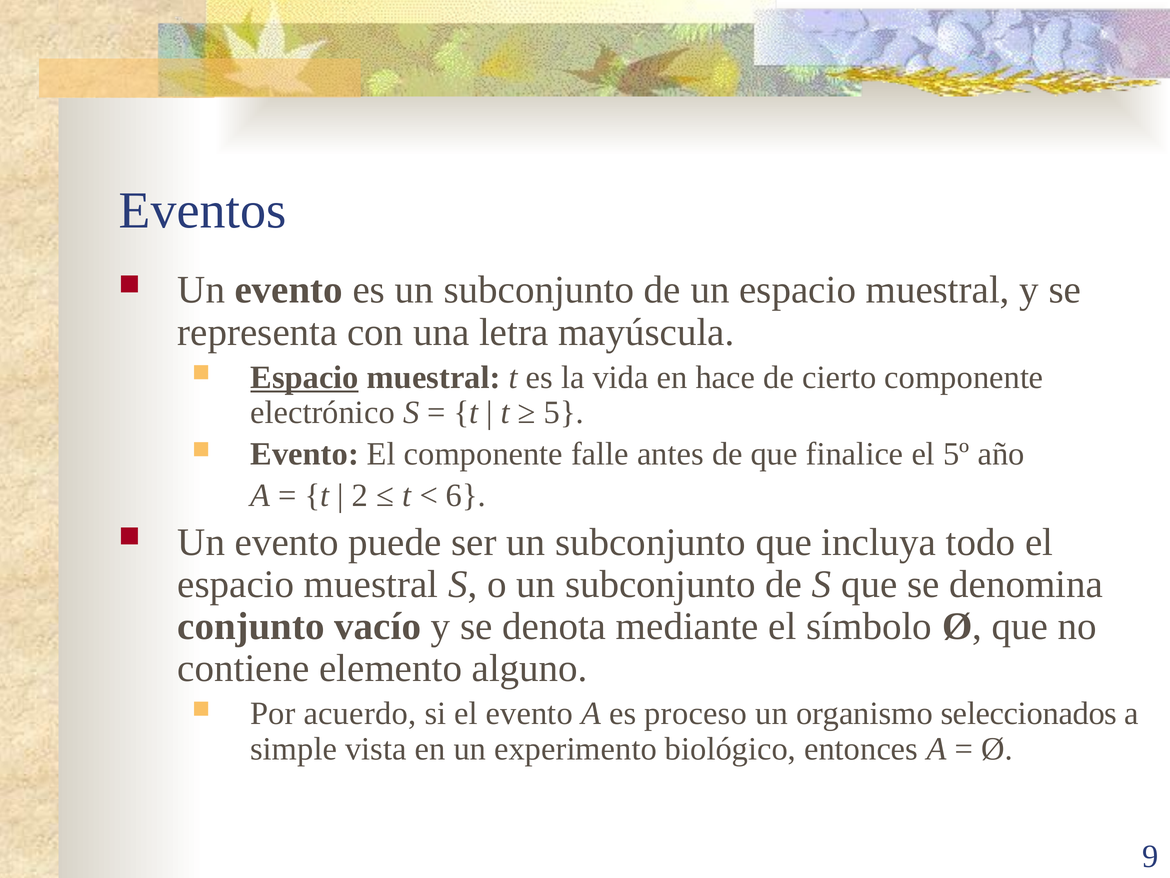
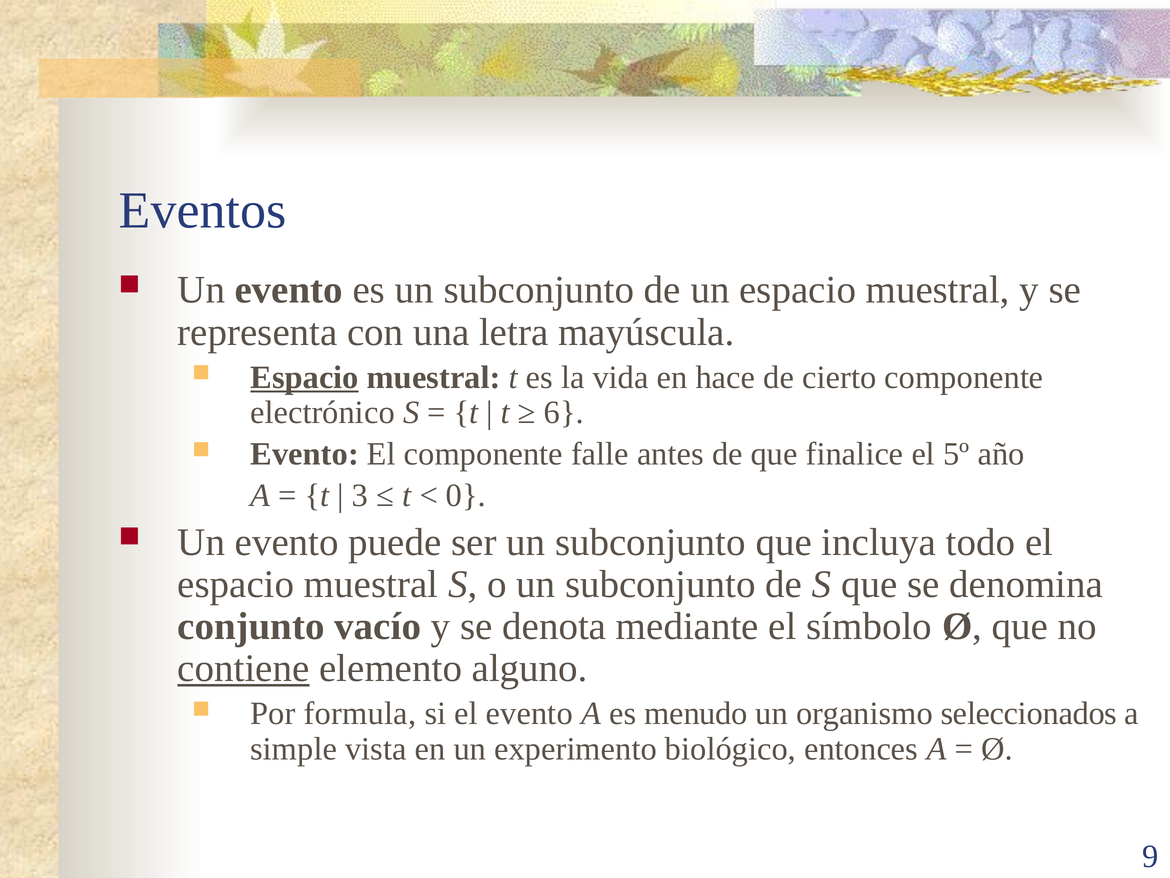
5: 5 -> 6 (564, 412)
2: 2 -> 3 (360, 495)
6: 6 -> 0 (466, 495)
contiene underline: none -> present (243, 668)
acuerdo: acuerdo -> formula (360, 713)
proceso: proceso -> menudo (696, 713)
